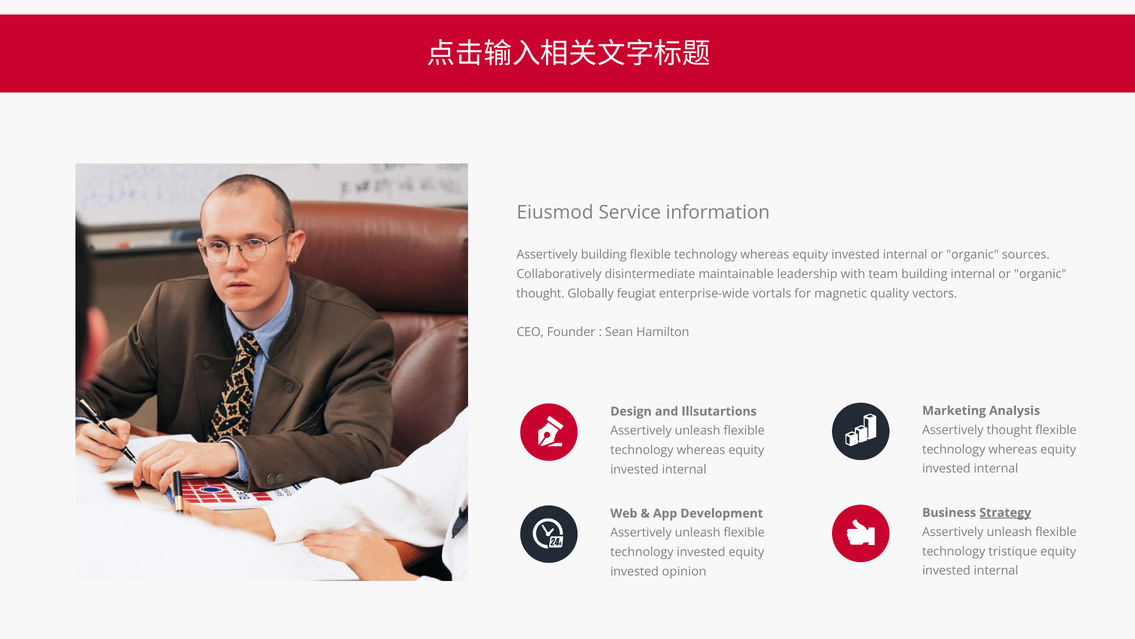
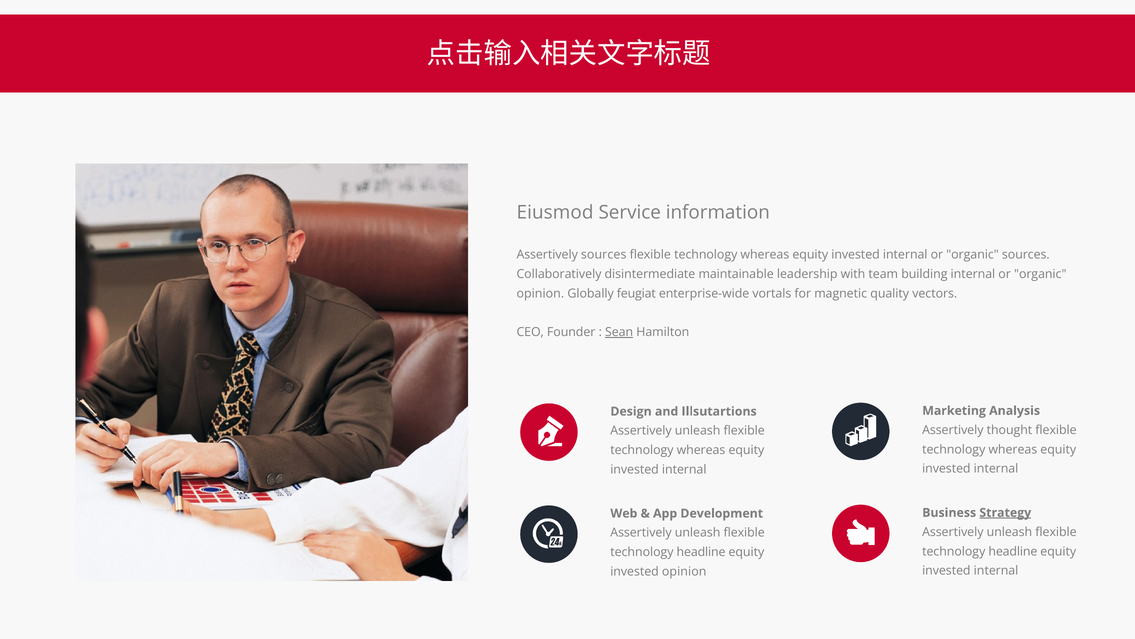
Assertively building: building -> sources (604, 255)
thought: thought -> opinion (540, 293)
Sean underline: none -> present (619, 332)
tristique: tristique -> headline (1013, 551)
invested: invested -> headline (701, 552)
